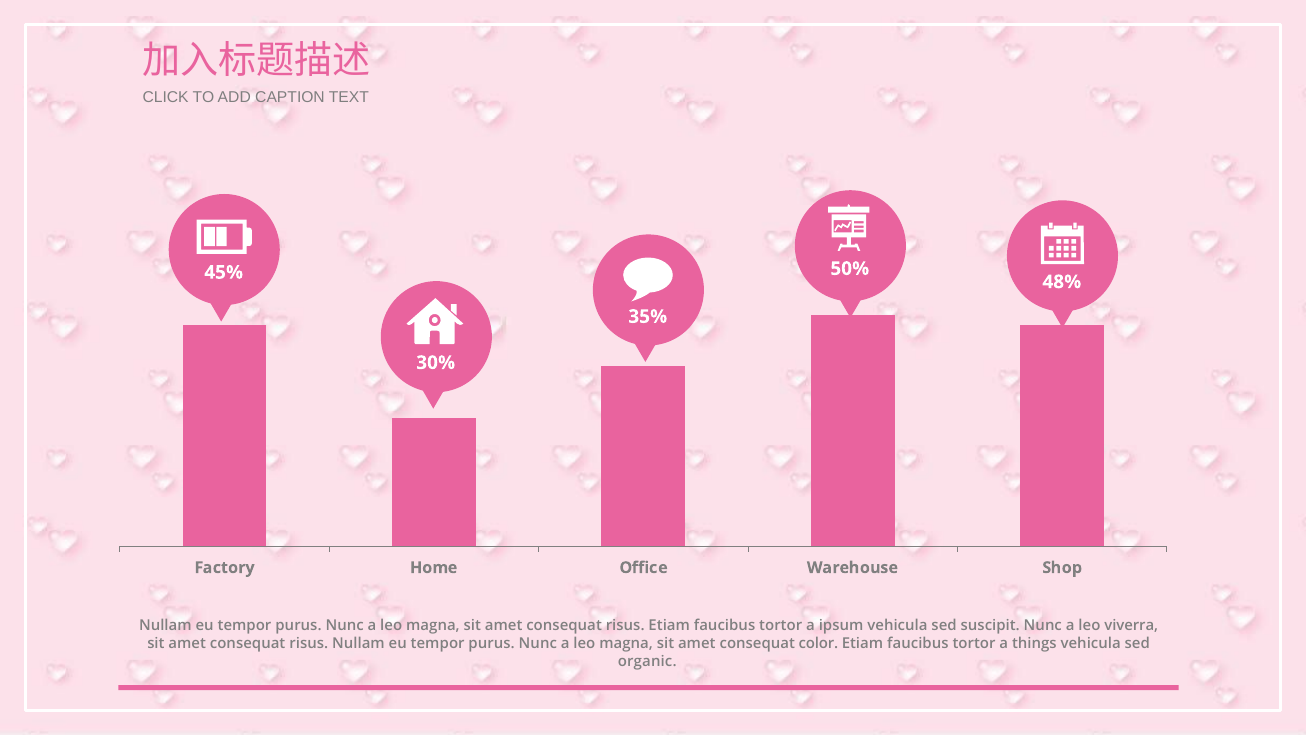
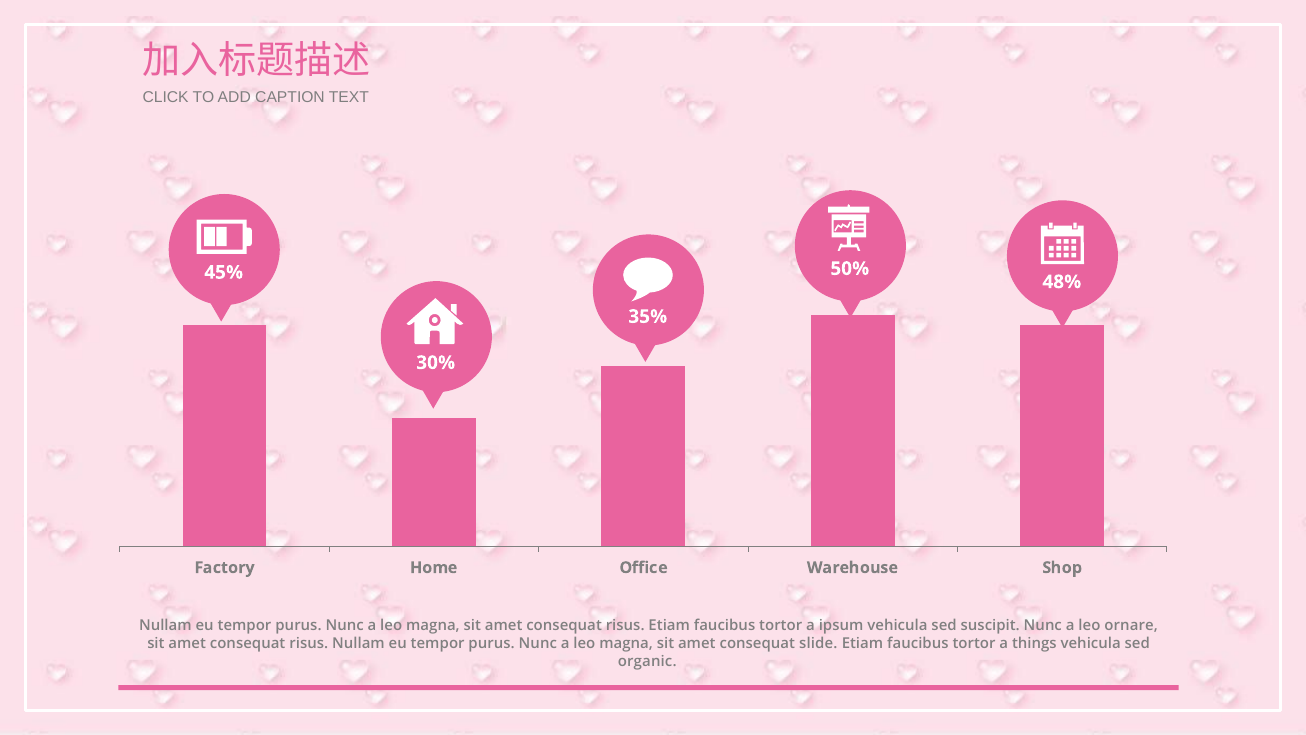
viverra: viverra -> ornare (1131, 626)
color: color -> slide (818, 644)
